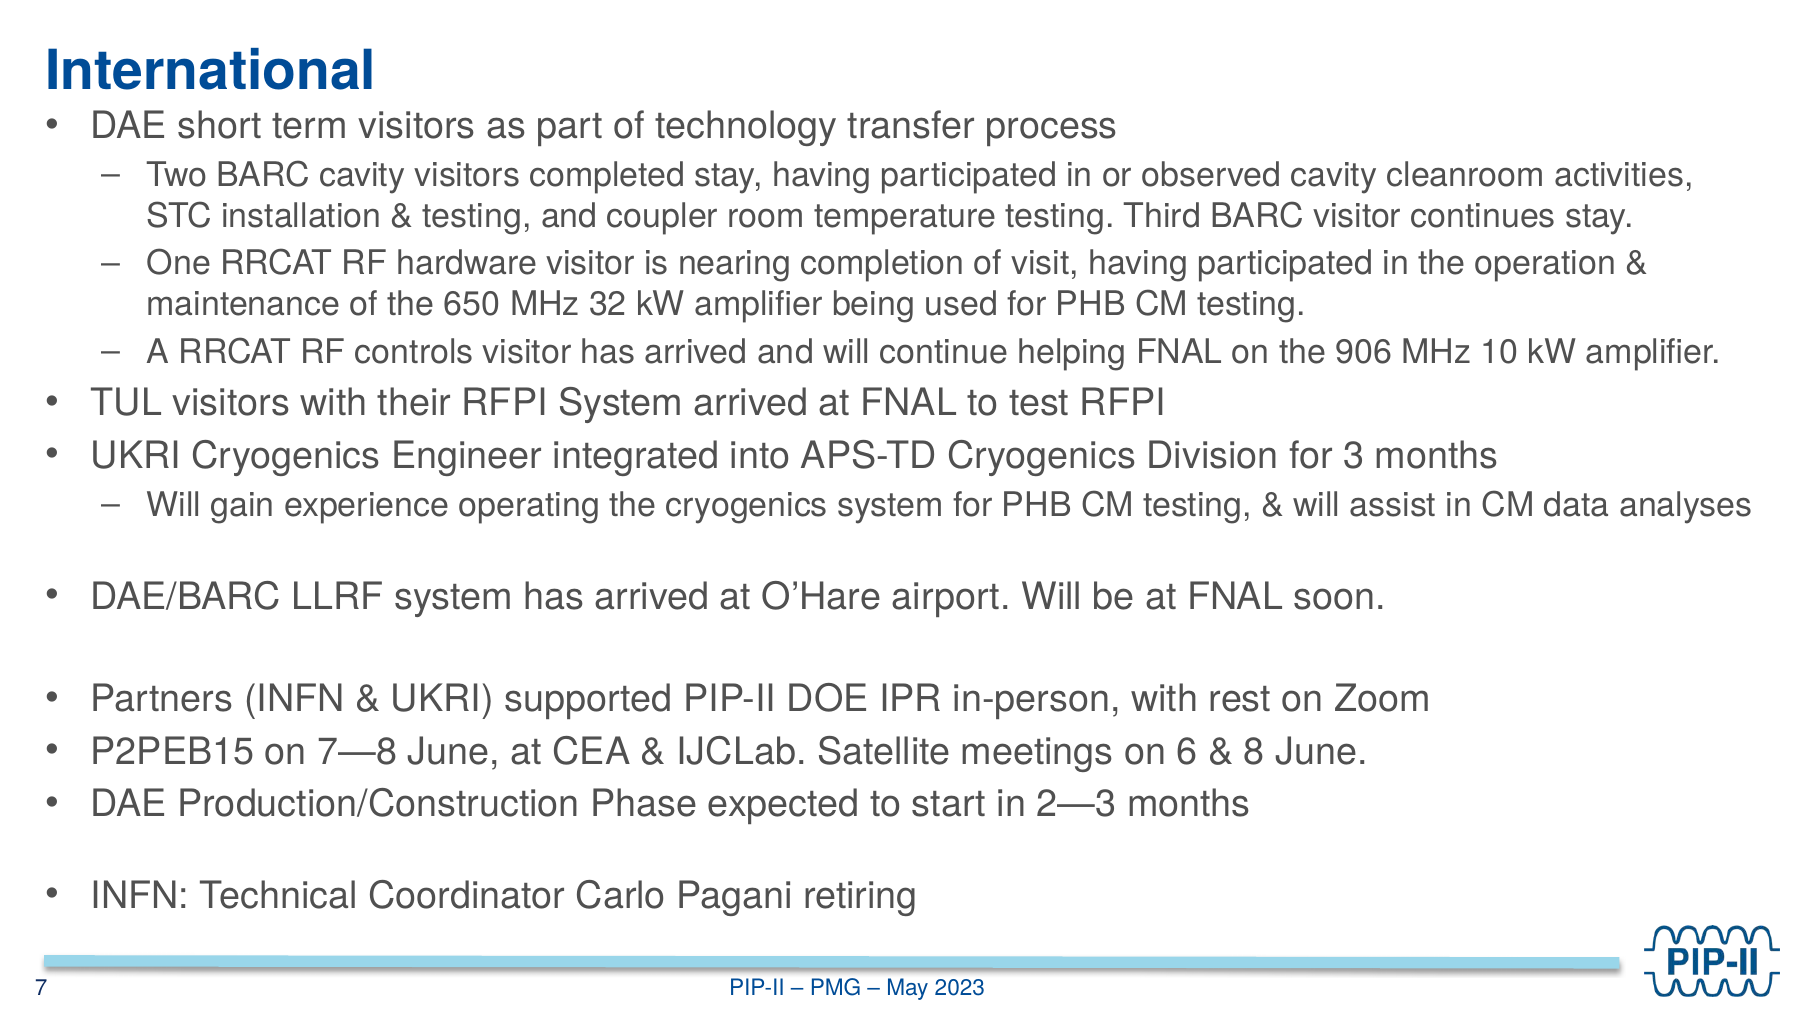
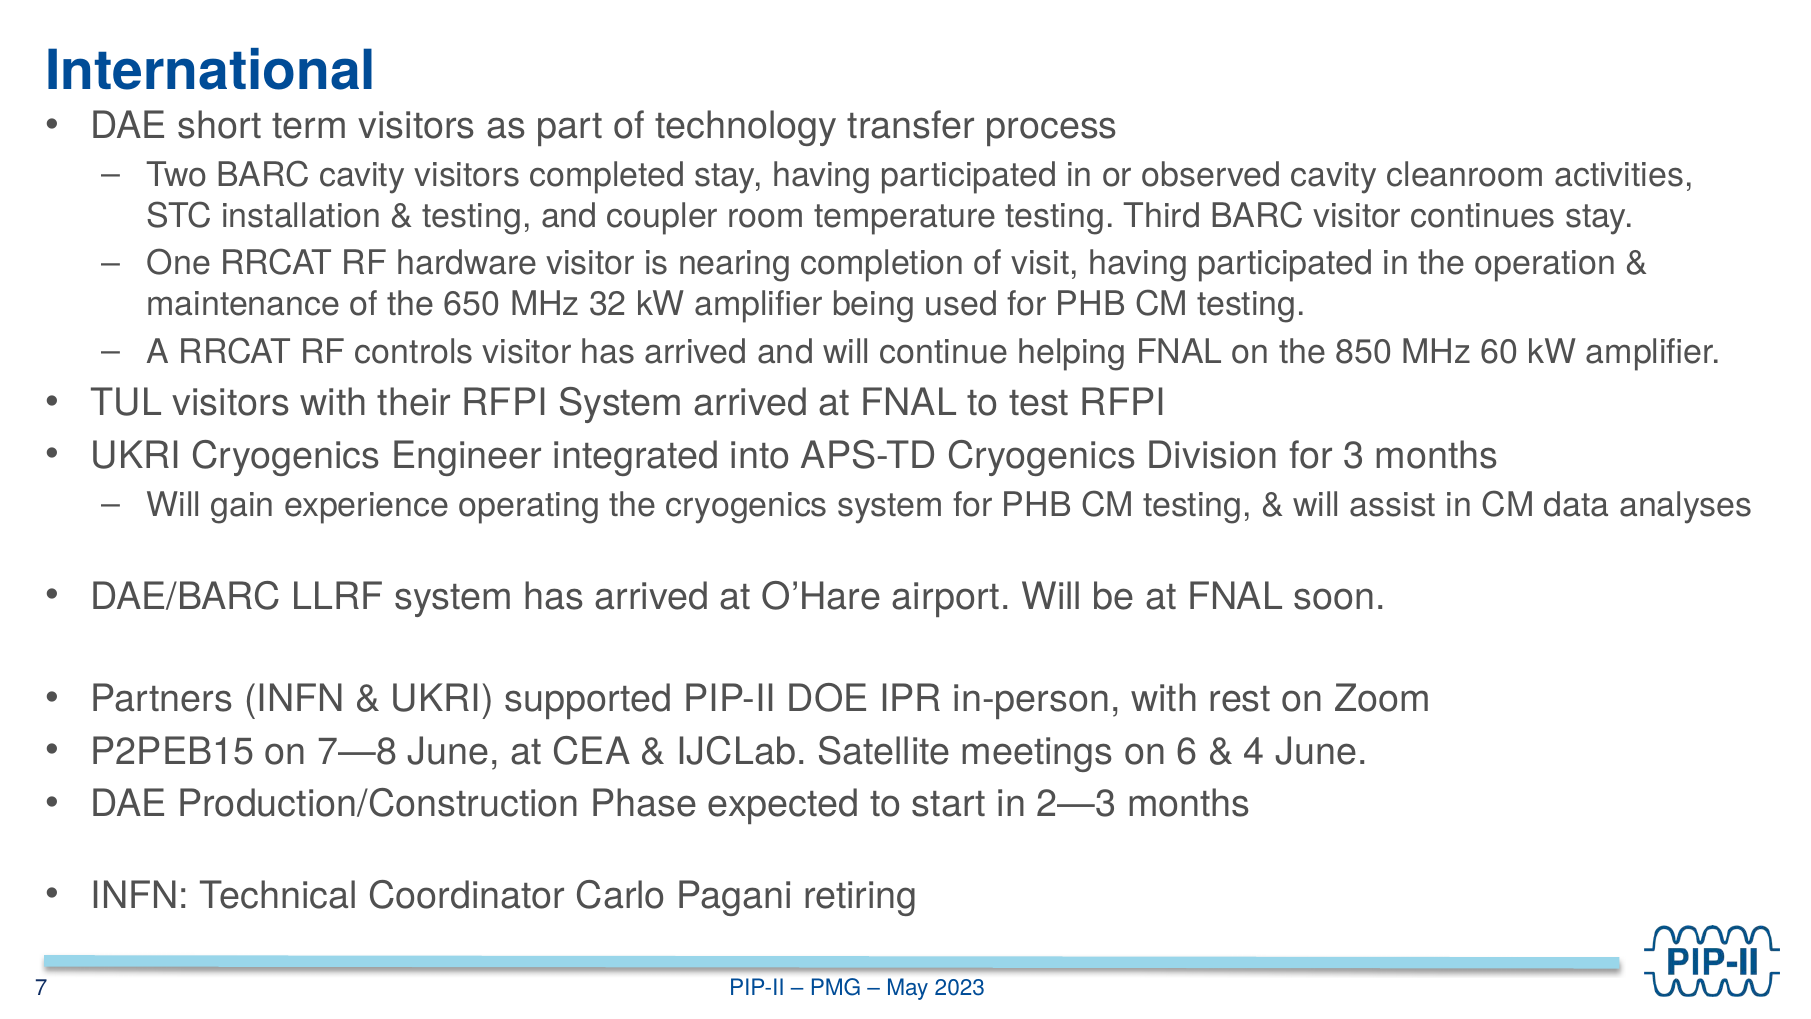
906: 906 -> 850 (1364, 352)
10: 10 -> 60 (1500, 352)
8: 8 -> 4 (1254, 751)
